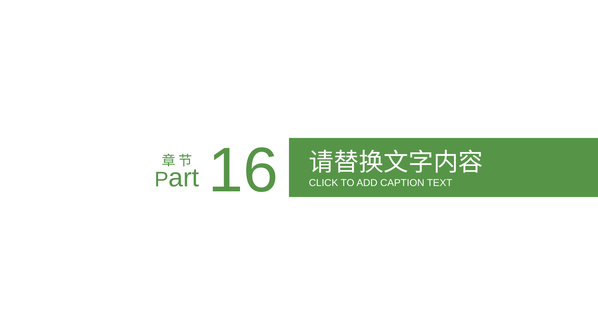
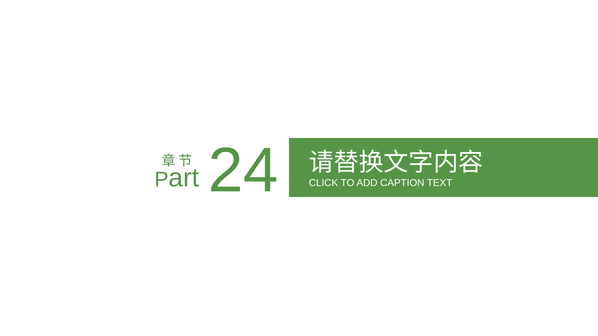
16: 16 -> 24 (243, 171)
